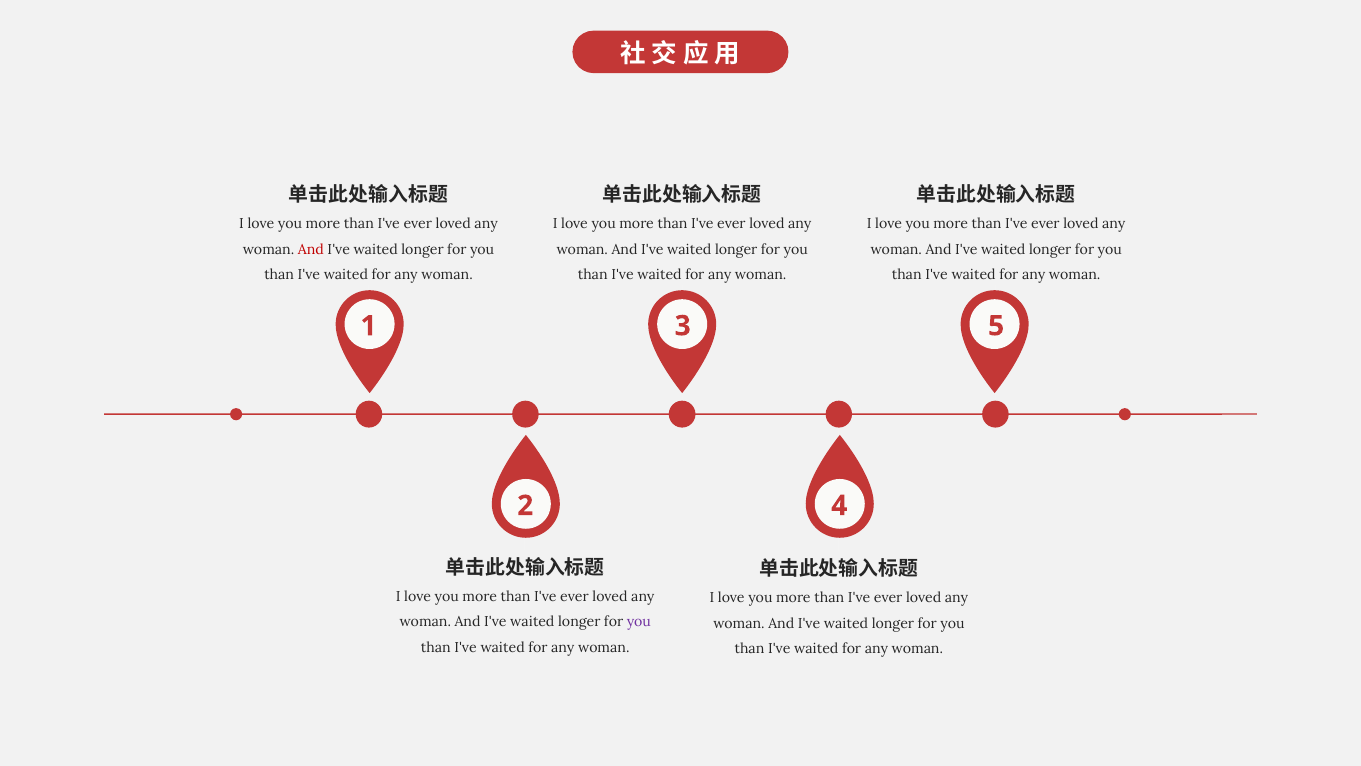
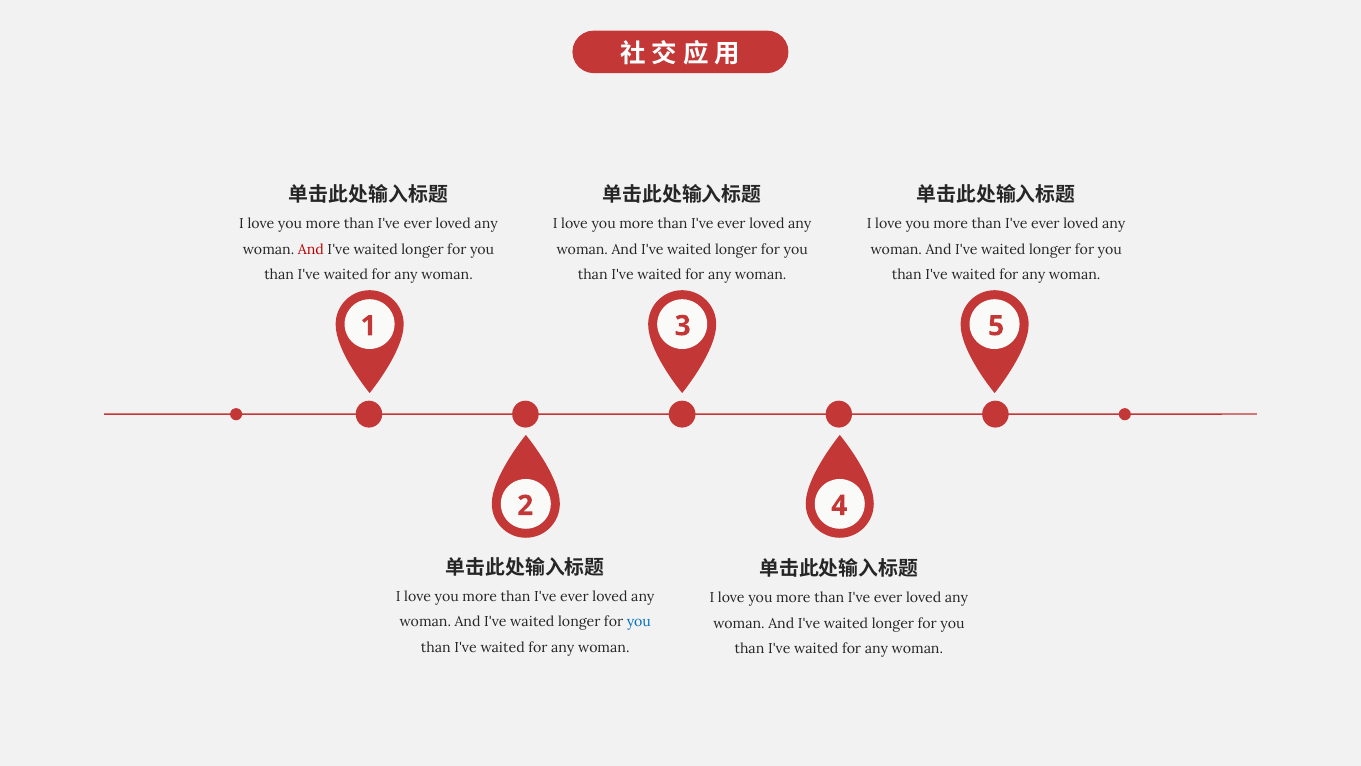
you colour: purple -> blue (639, 622)
